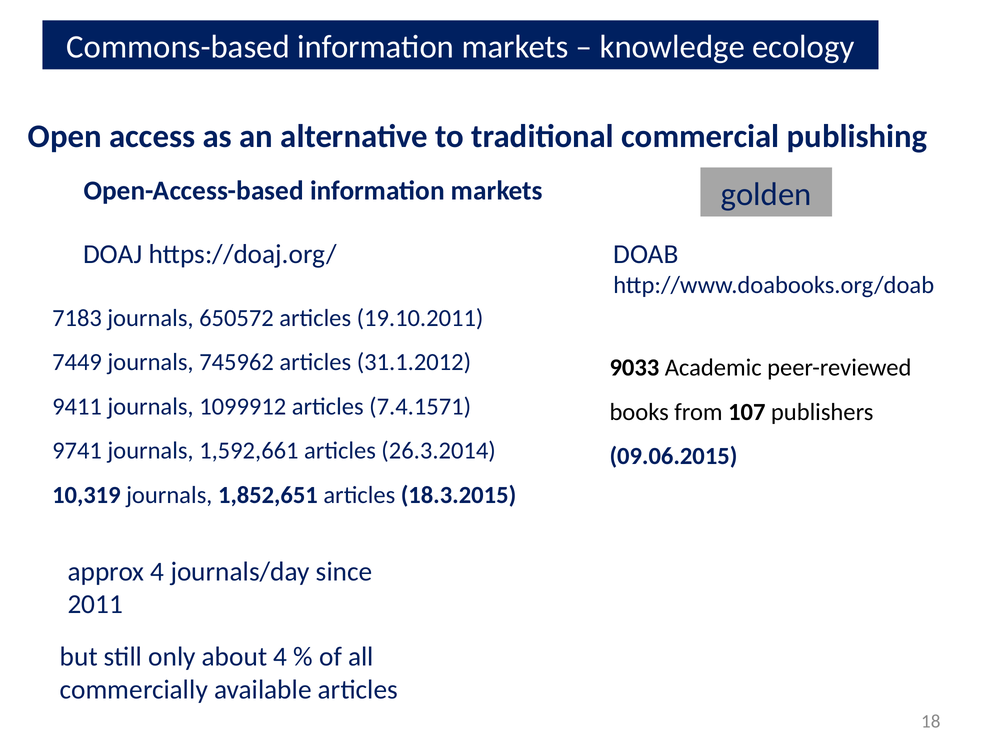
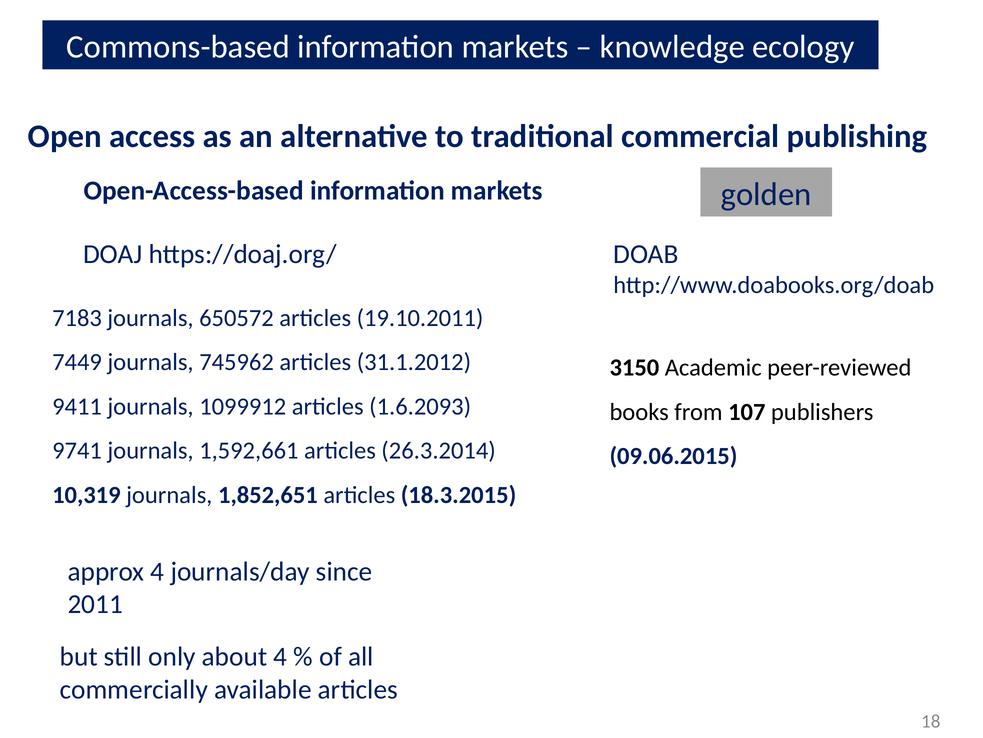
9033: 9033 -> 3150 (634, 367)
7.4.1571: 7.4.1571 -> 1.6.2093 (420, 406)
